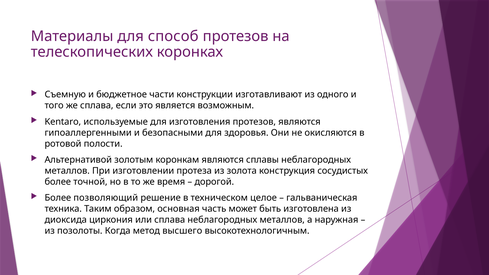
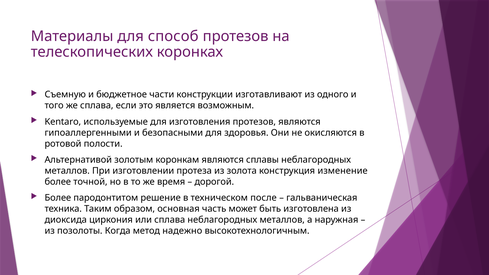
сосудистых: сосудистых -> изменение (343, 171)
позволяющий: позволяющий -> пародонтитом (106, 198)
целое: целое -> после (264, 198)
высшего: высшего -> надежно (182, 231)
